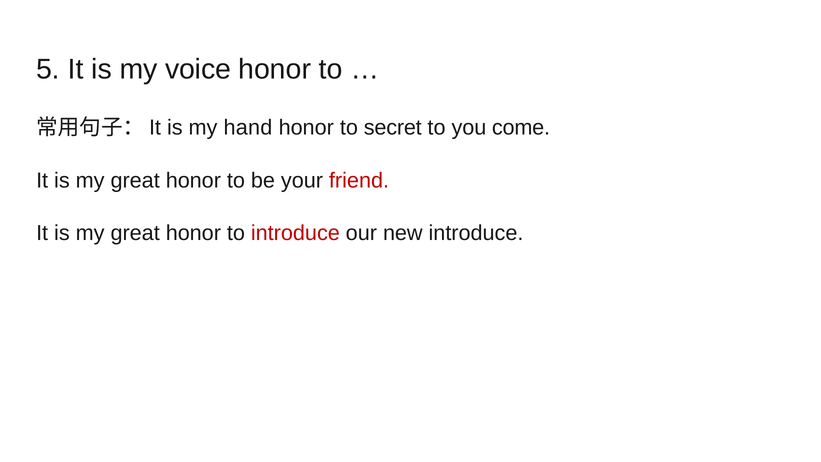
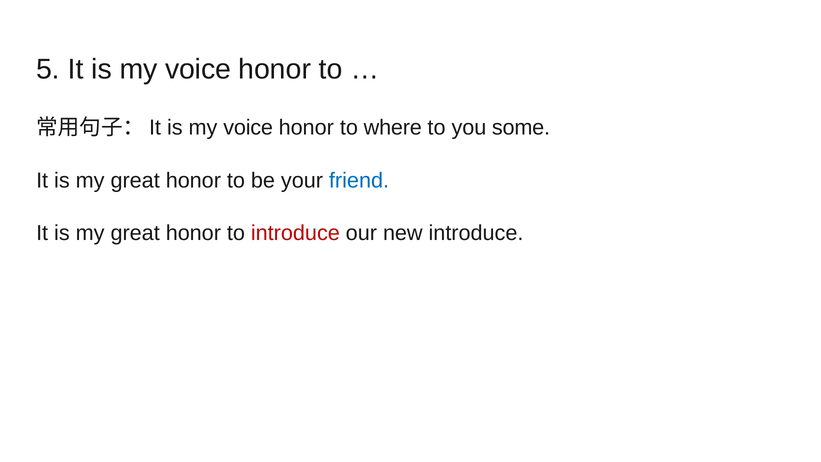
hand: hand -> voice (248, 128)
secret: secret -> where (393, 128)
come: come -> some (521, 128)
friend colour: red -> blue (359, 180)
